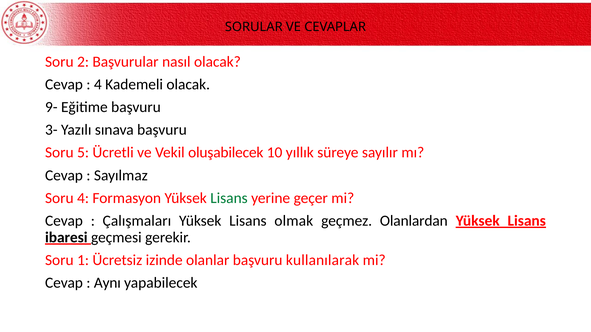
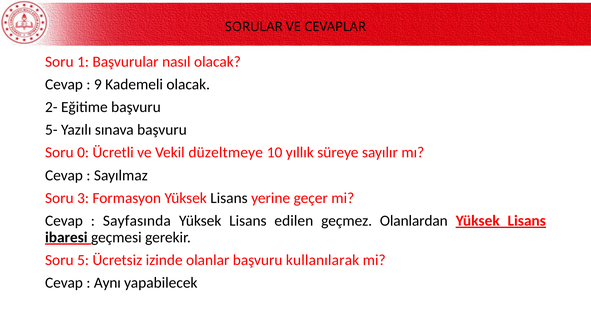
2: 2 -> 1 (83, 62)
4: 4 -> 9 (98, 84)
9-: 9- -> 2- (51, 107)
3-: 3- -> 5- (51, 130)
5: 5 -> 0 (83, 153)
oluşabilecek: oluşabilecek -> düzeltmeye (226, 153)
Soru 4: 4 -> 3 (83, 198)
Lisans colour: green -> black (229, 198)
Çalışmaları: Çalışmaları -> Sayfasında (137, 221)
olmak: olmak -> edilen (294, 221)
1: 1 -> 5 (83, 260)
